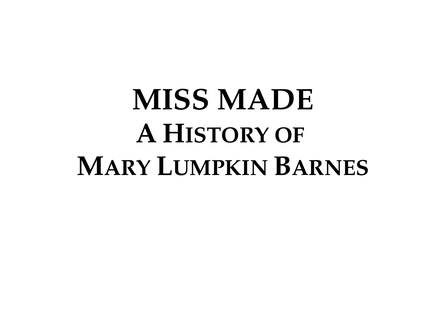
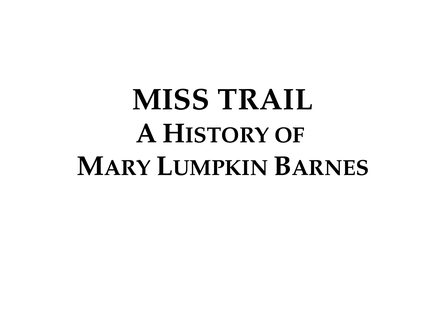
MADE: MADE -> TRAIL (265, 100)
